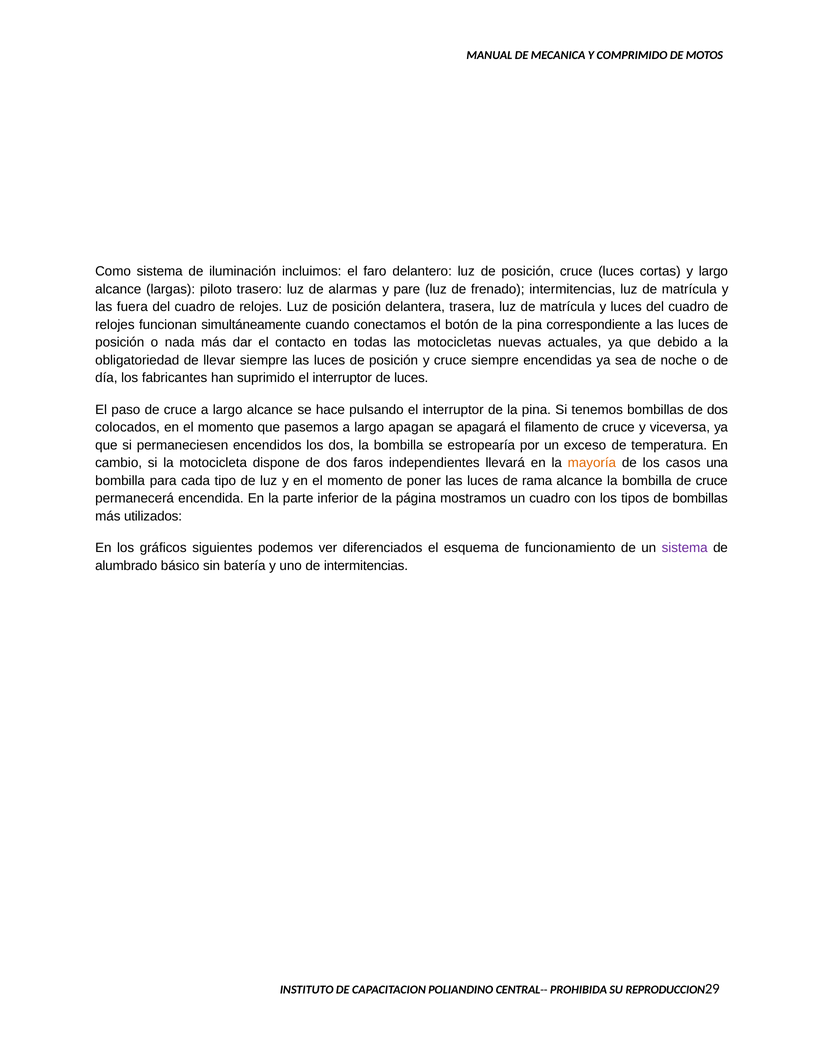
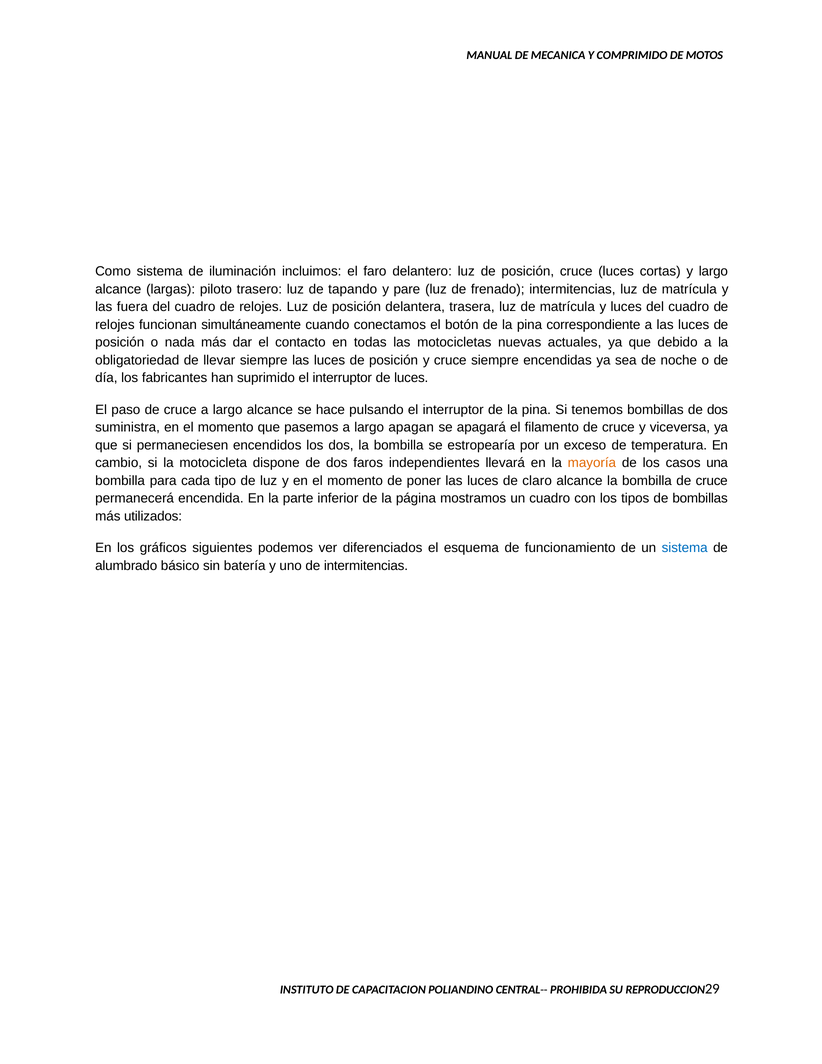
alarmas: alarmas -> tapando (353, 289)
colocados: colocados -> suministra (128, 427)
rama: rama -> claro (537, 481)
sistema colour: purple -> blue (685, 548)
